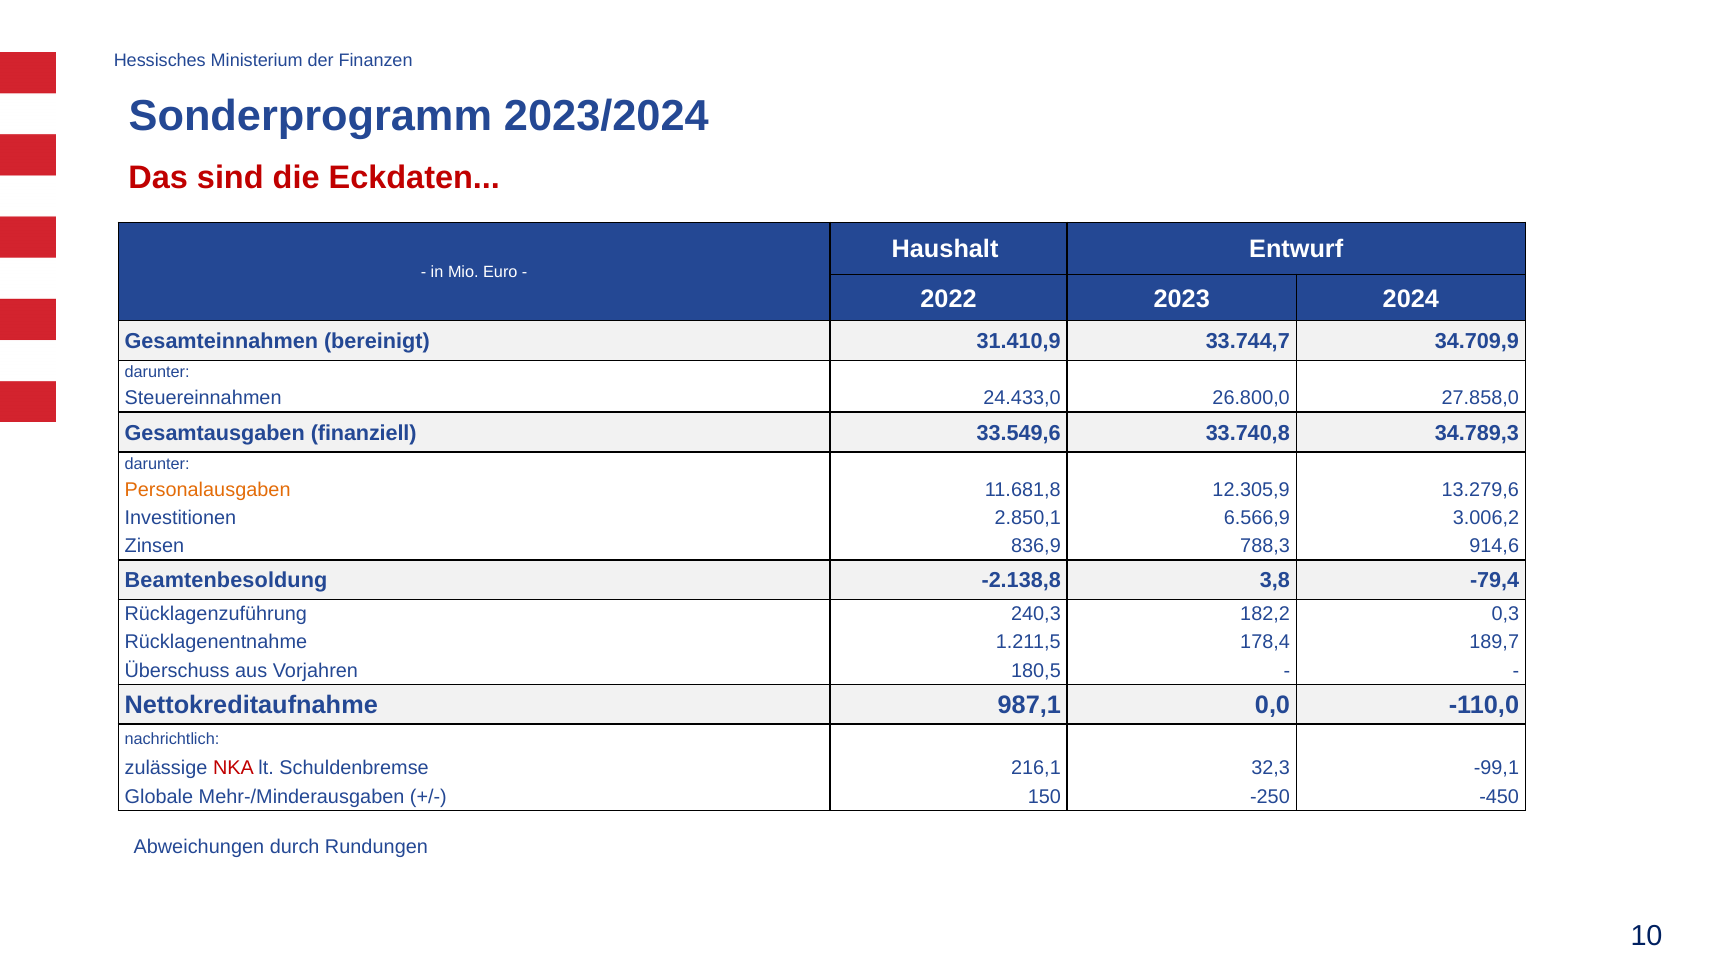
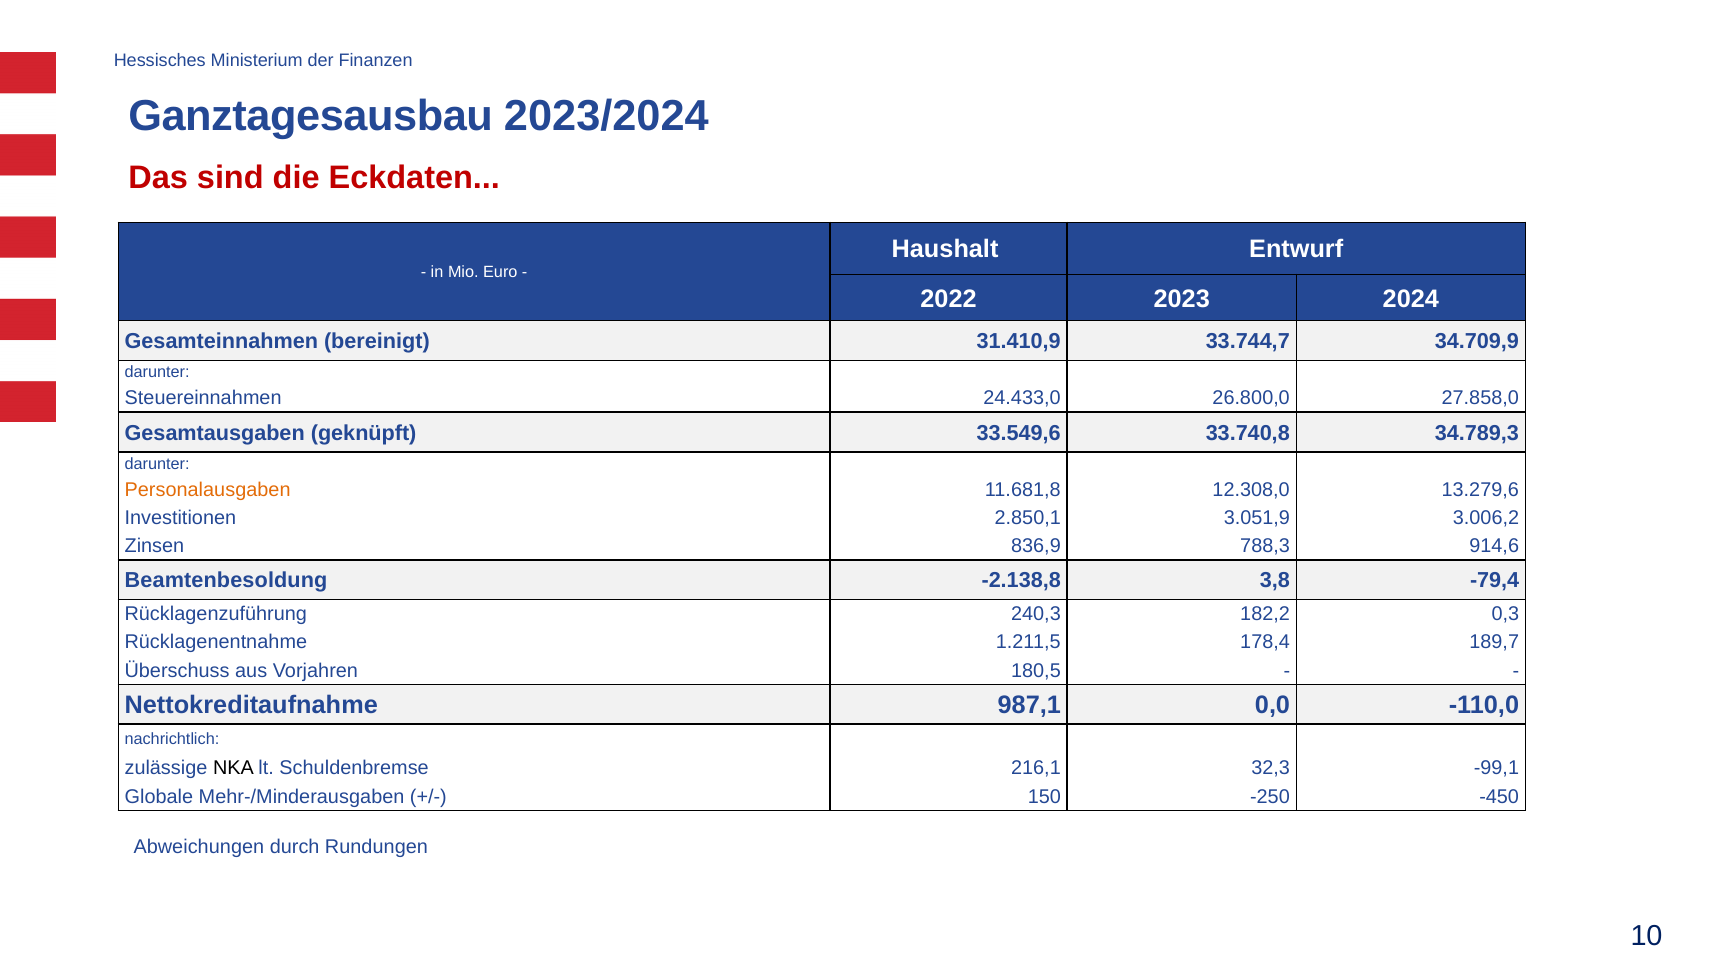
Sonderprogramm: Sonderprogramm -> Ganztagesausbau (311, 116)
finanziell: finanziell -> geknüpft (364, 433)
12.305,9: 12.305,9 -> 12.308,0 (1251, 490)
6.566,9: 6.566,9 -> 3.051,9 (1257, 518)
NKA colour: red -> black (233, 767)
